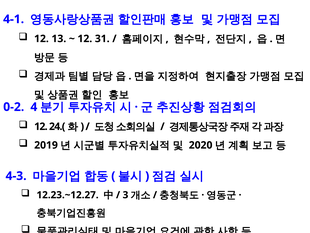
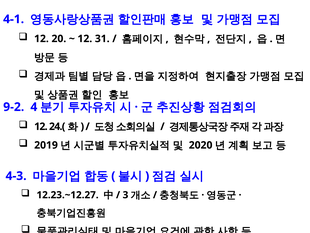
13: 13 -> 20 (59, 39)
0-2: 0-2 -> 9-2 (14, 107)
